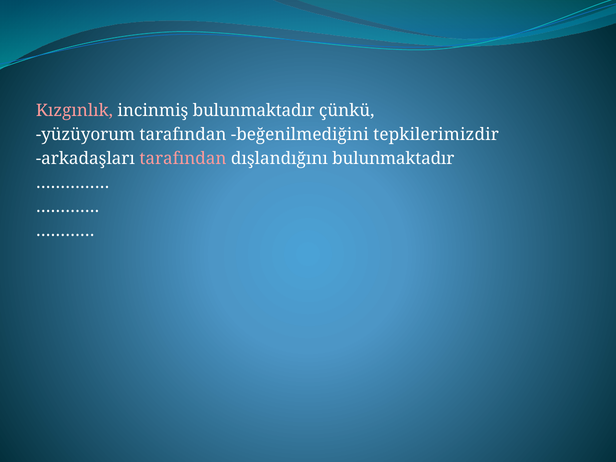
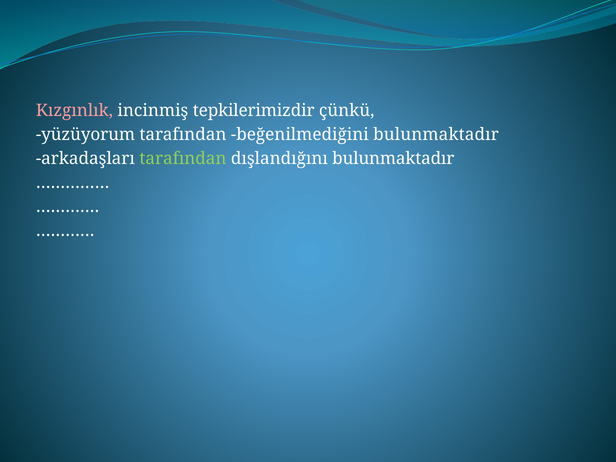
incinmiş bulunmaktadır: bulunmaktadır -> tepkilerimizdir (254, 111)
beğenilmediğini tepkilerimizdir: tepkilerimizdir -> bulunmaktadır (436, 135)
tarafından colour: pink -> light green (183, 159)
